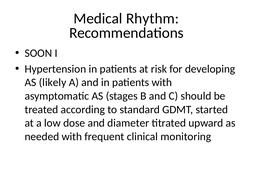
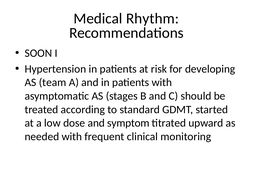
likely: likely -> team (53, 82)
diameter: diameter -> symptom (128, 123)
